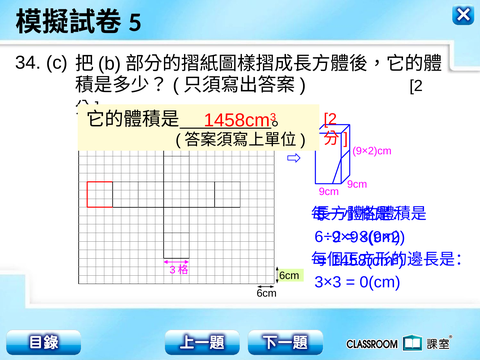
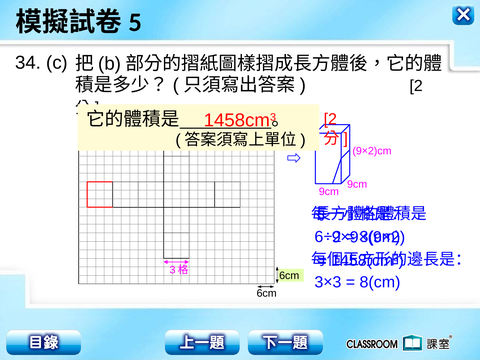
0(cm: 0(cm -> 8(cm (380, 282)
